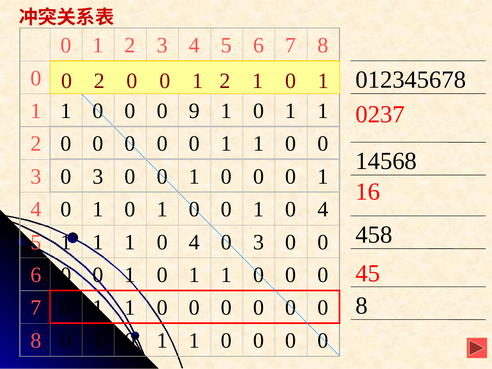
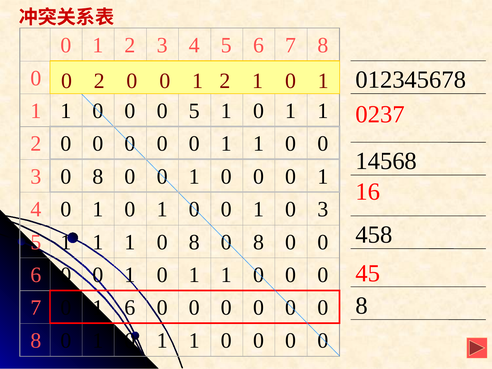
0 9: 9 -> 5 (194, 111)
3 0 3: 3 -> 8 (98, 177)
0 1 0 4: 4 -> 3 (323, 209)
1 1 0 4: 4 -> 8 (194, 242)
3: 3 -> 8 (259, 242)
7 0 1 1: 1 -> 6 (130, 308)
